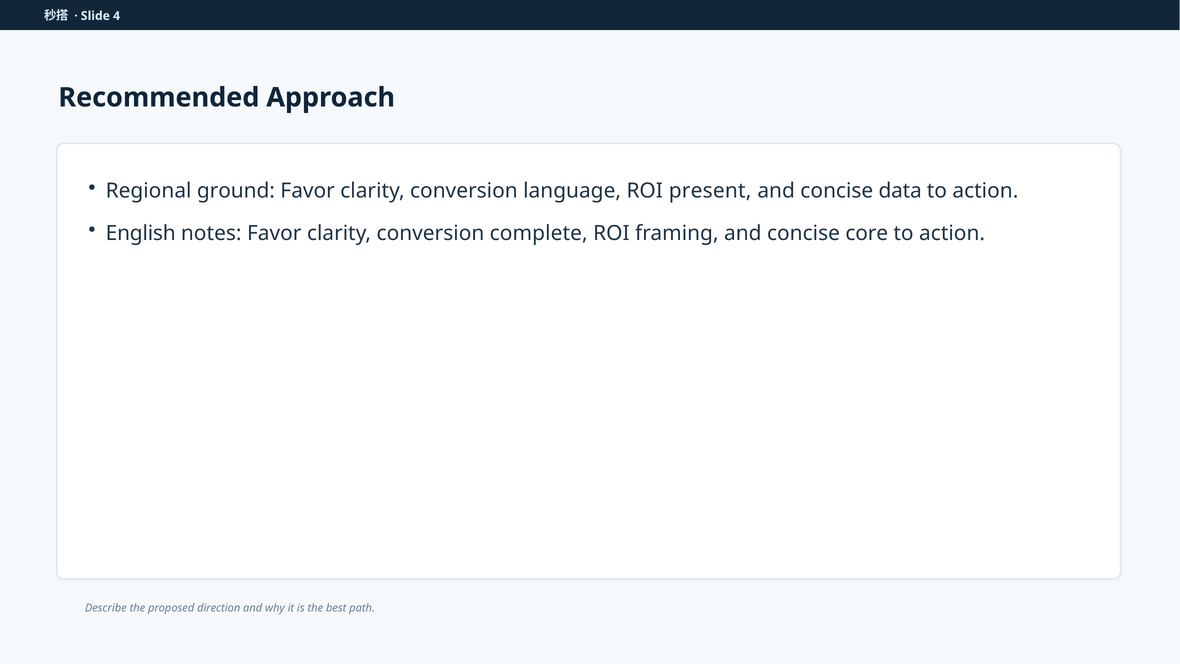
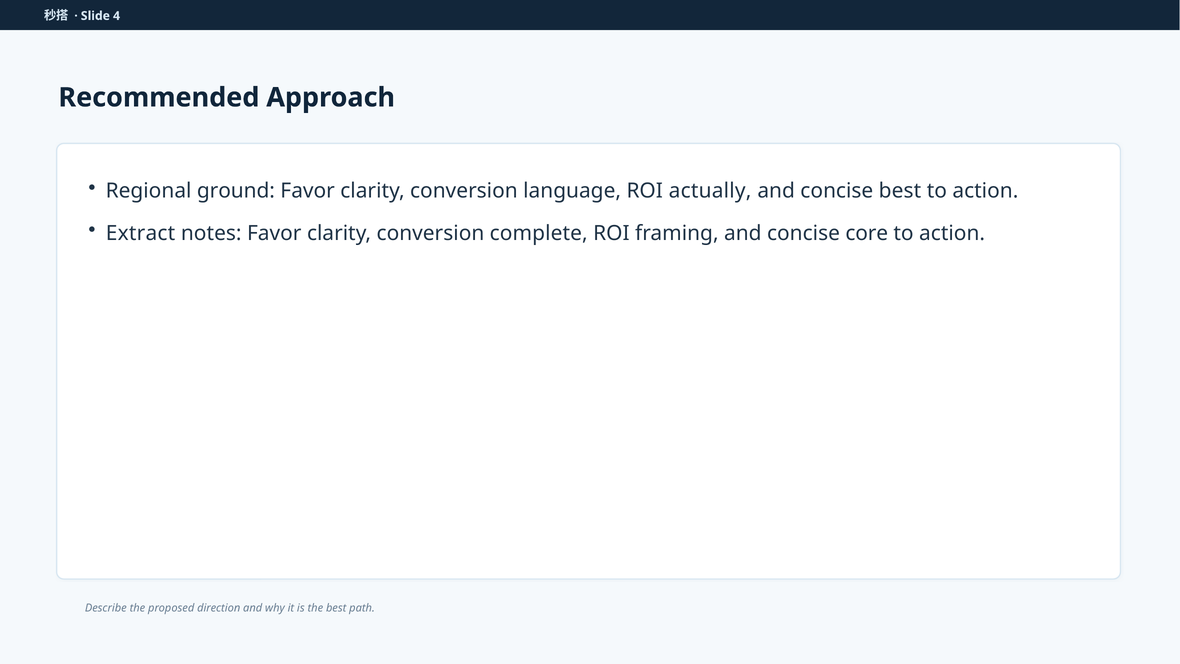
present: present -> actually (710, 191)
concise data: data -> best (900, 191)
English: English -> Extract (141, 233)
